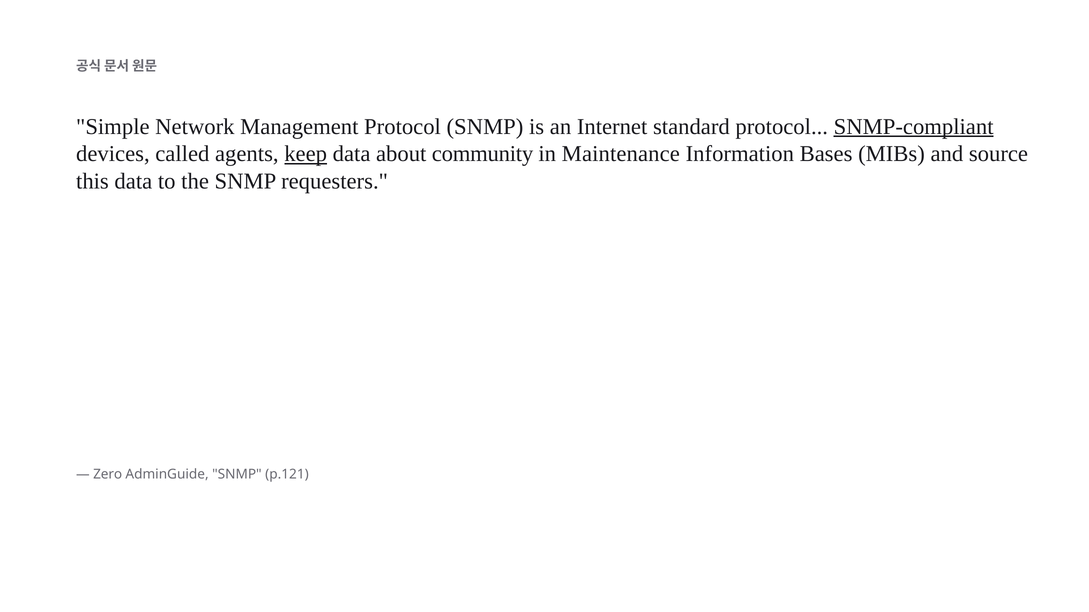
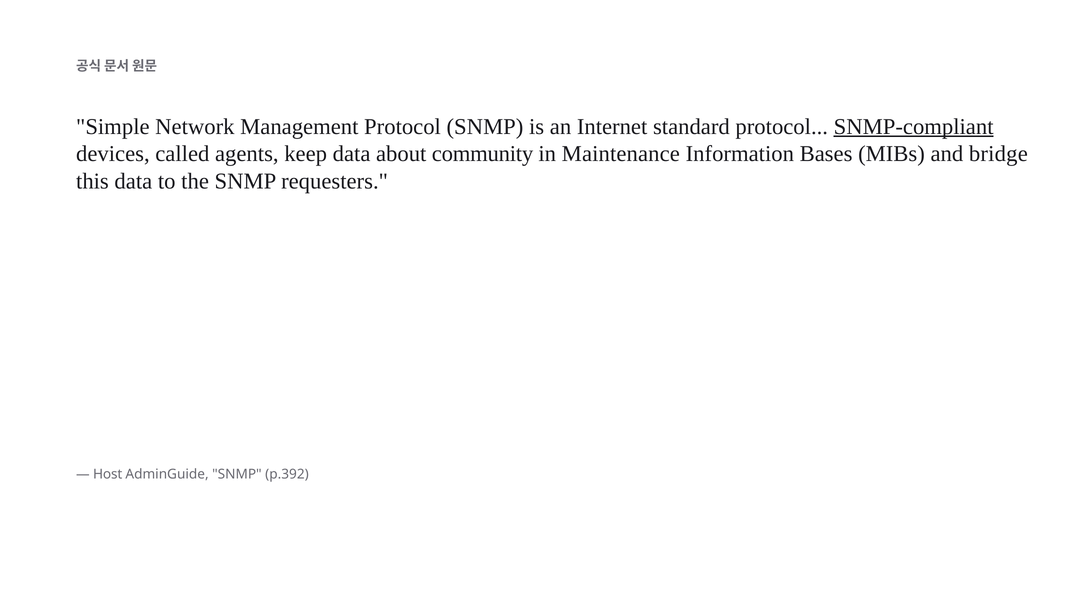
keep underline: present -> none (306, 154)
source: source -> bridge (998, 154)
Zero: Zero -> Host (108, 475)
p.121: p.121 -> p.392 (287, 475)
